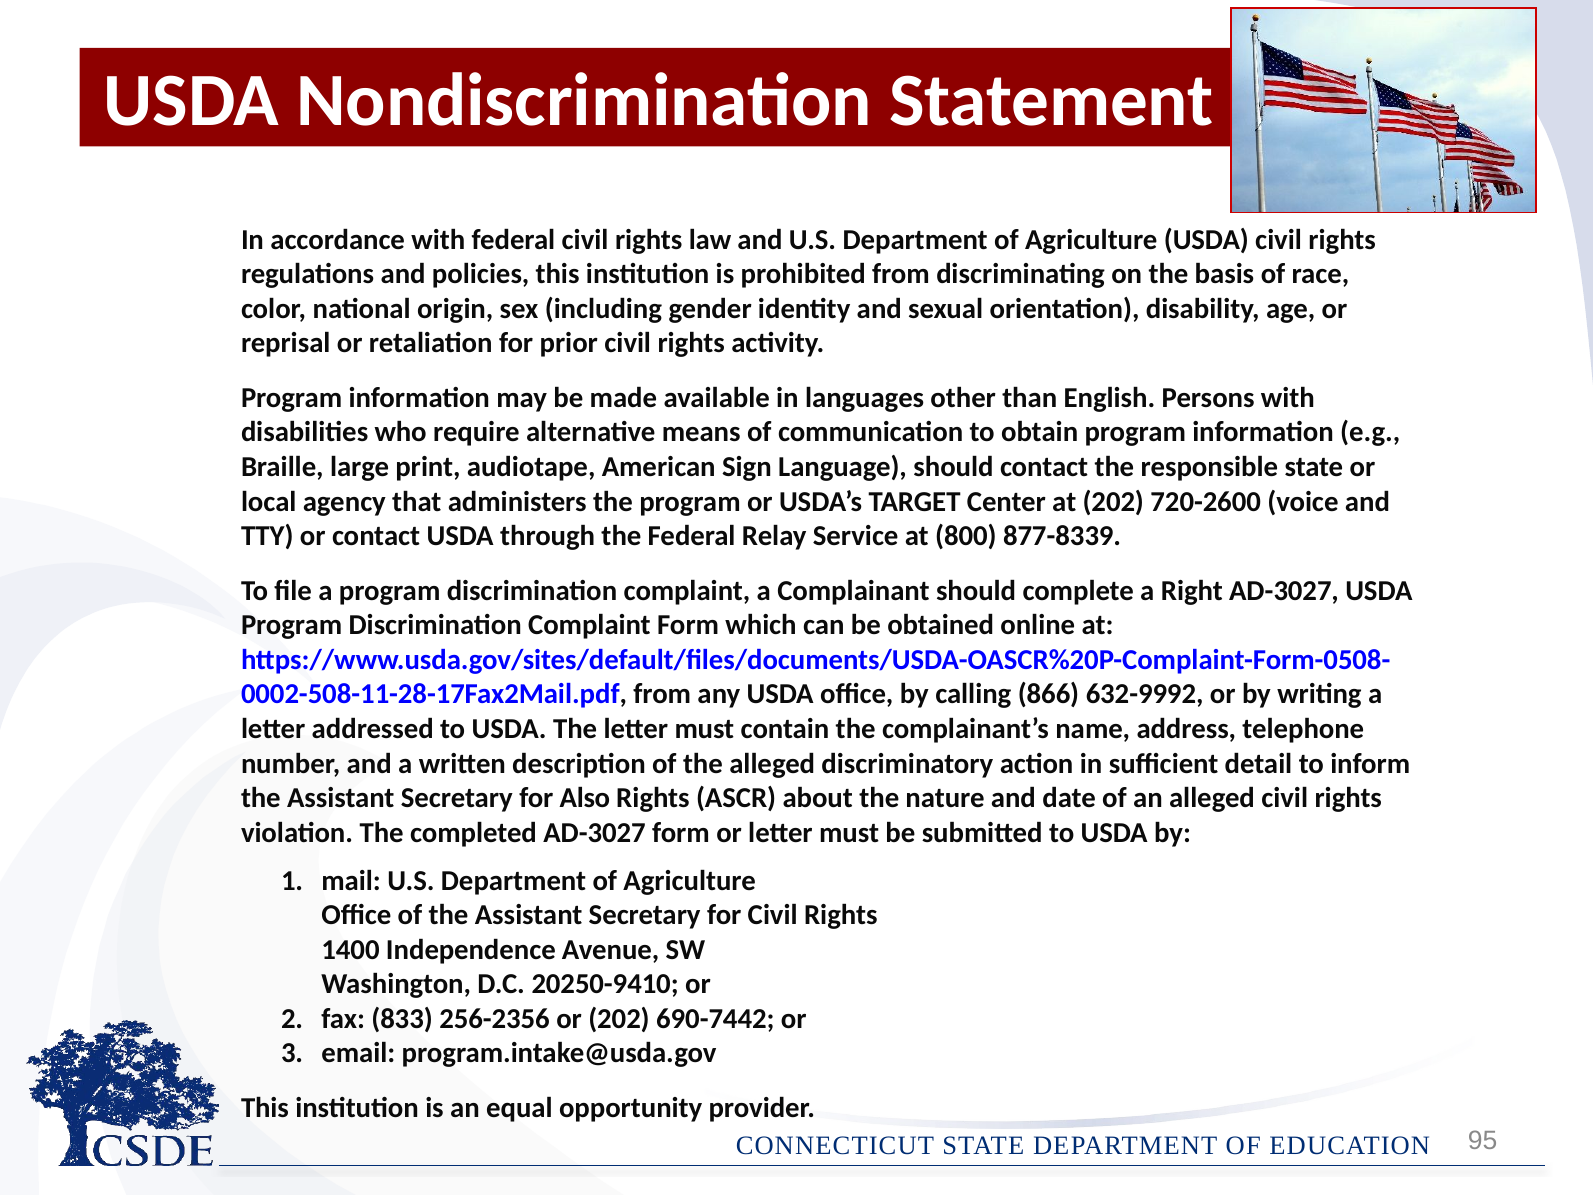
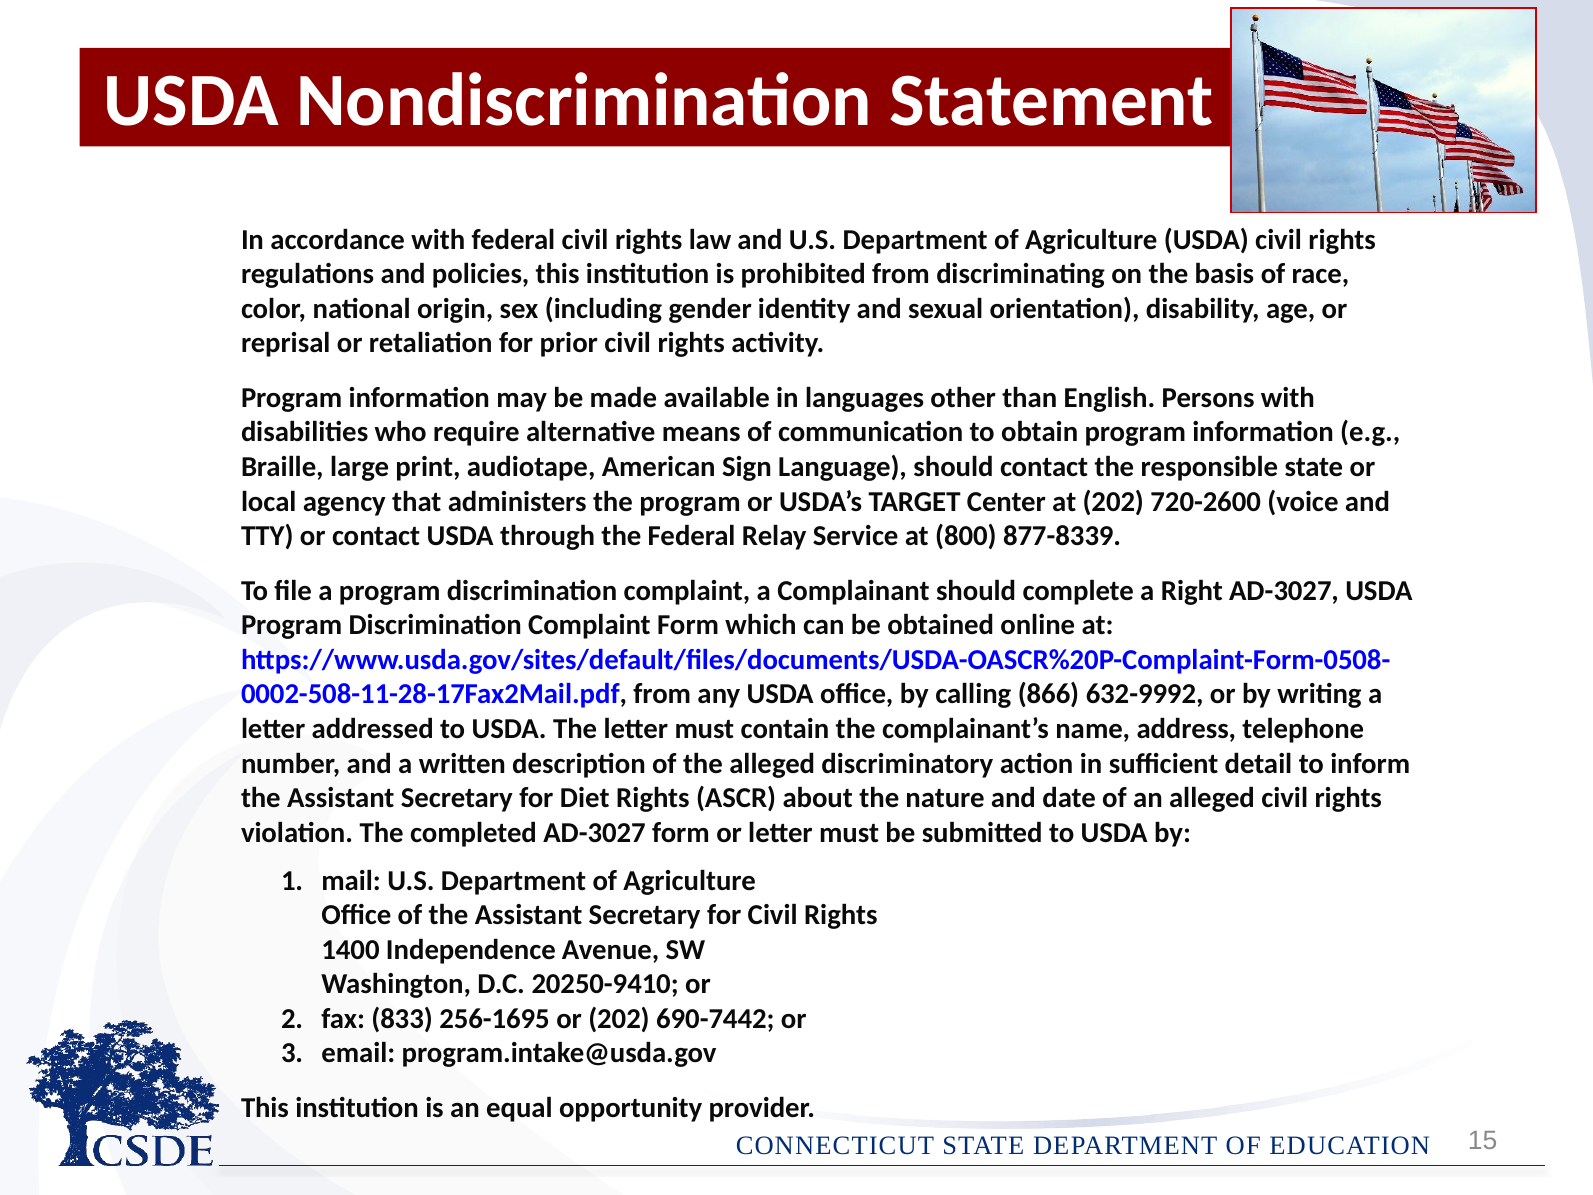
Also: Also -> Diet (585, 798)
256-2356: 256-2356 -> 256-1695 (495, 1019)
95: 95 -> 15 (1483, 1141)
